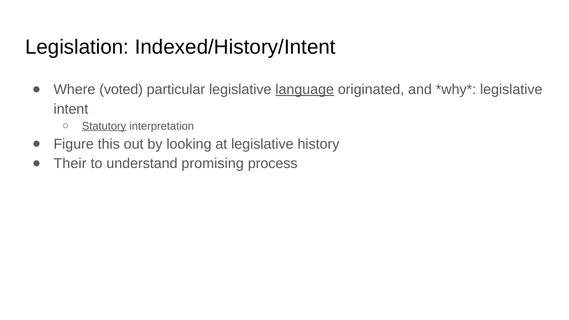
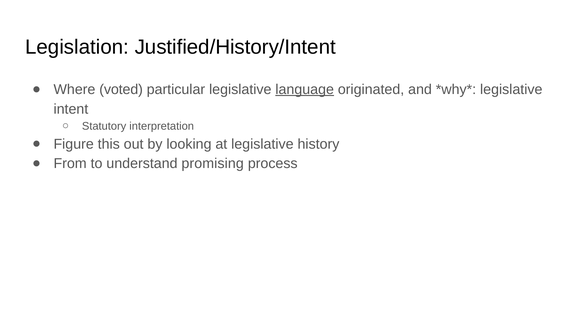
Indexed/History/Intent: Indexed/History/Intent -> Justified/History/Intent (235, 47)
Statutory underline: present -> none (104, 126)
Their: Their -> From (70, 164)
